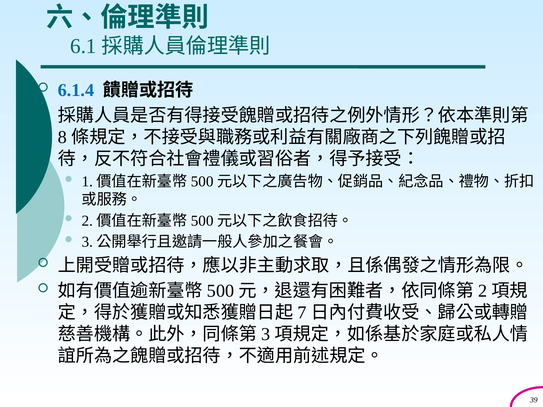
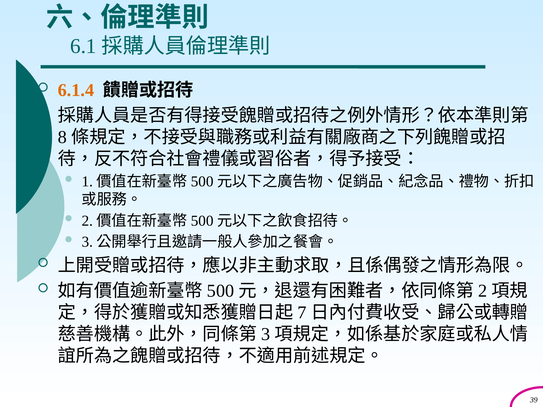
6.1.4 colour: blue -> orange (76, 90)
